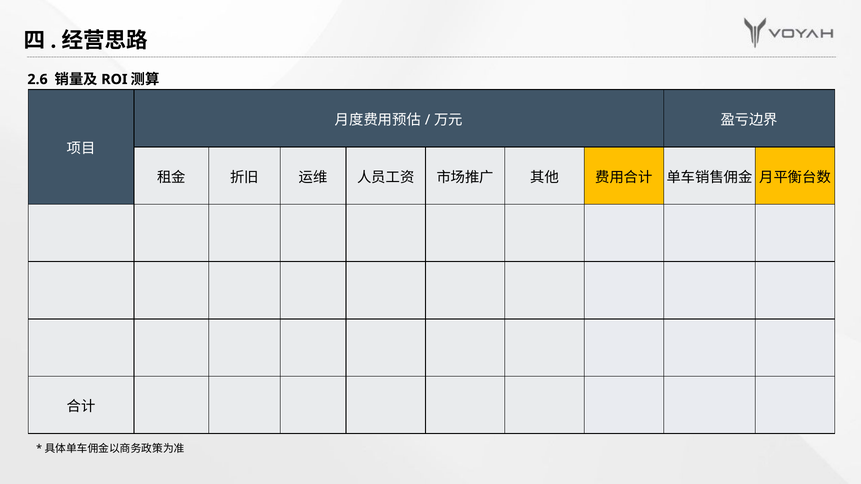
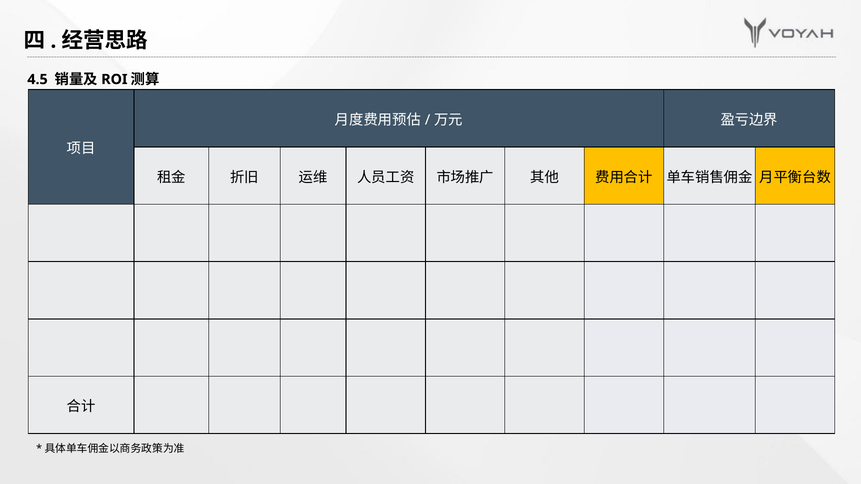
2.6: 2.6 -> 4.5 (38, 79)
